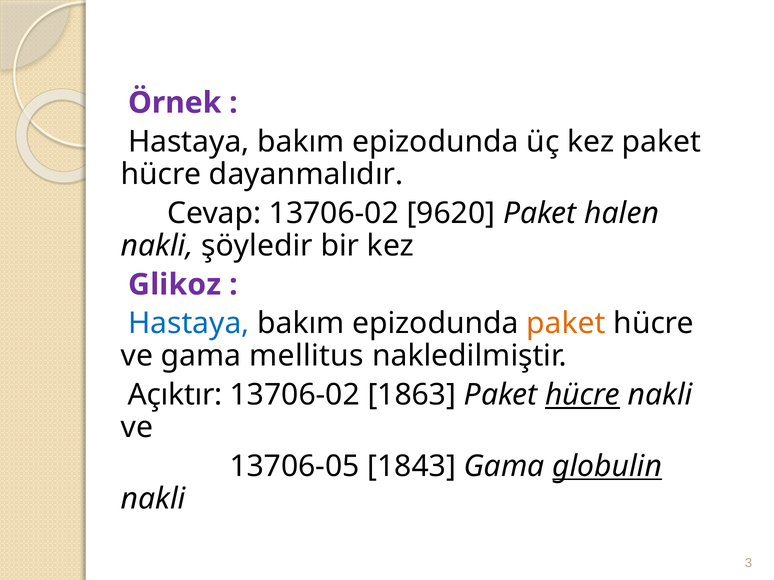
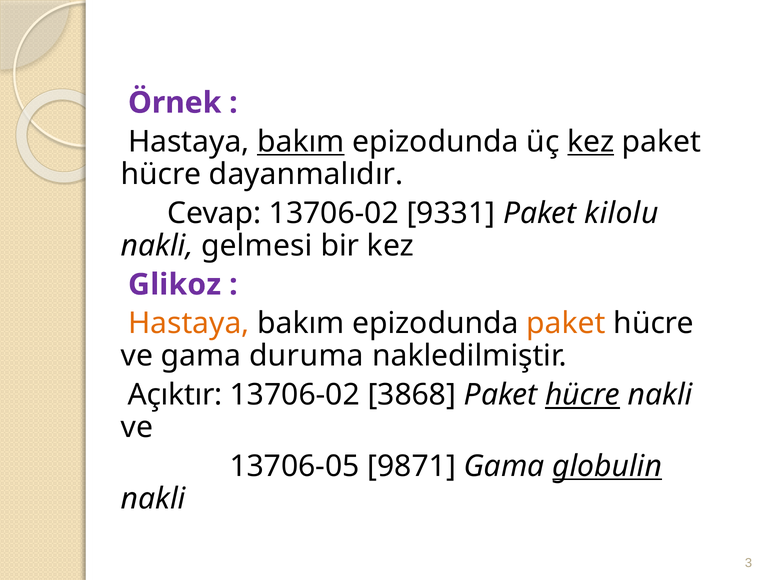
bakım underline: none -> present (301, 142)
kez underline: none -> present (591, 142)
9620: 9620 -> 9331 (451, 213)
halen: halen -> kilolu (621, 213)
şöyledir: şöyledir -> gelmesi (257, 246)
Hastaya colour: blue -> orange (189, 324)
mellitus: mellitus -> duruma (307, 356)
1863: 1863 -> 3868 (412, 395)
1843: 1843 -> 9871 (412, 467)
